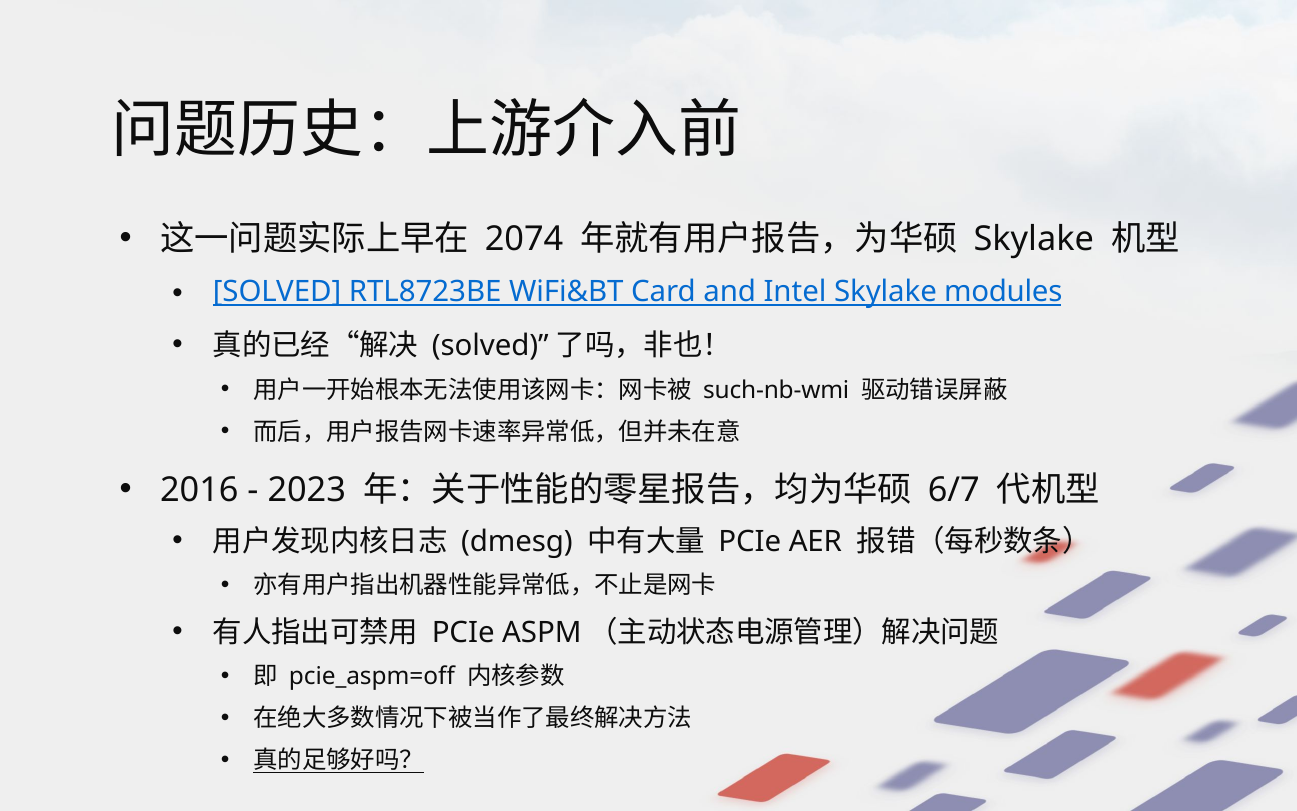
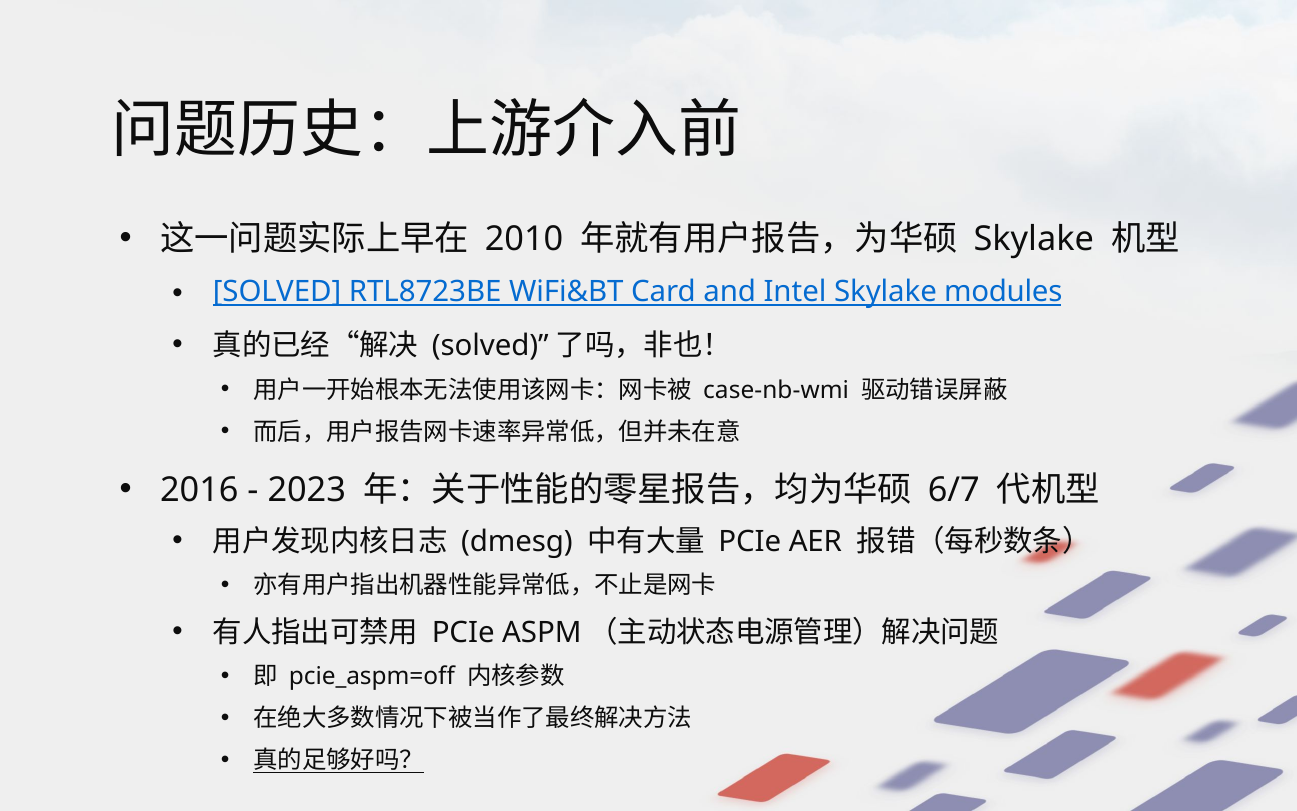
2074: 2074 -> 2010 (524, 239)
such-nb-wmi: such-nb-wmi -> case-nb-wmi (776, 390)
